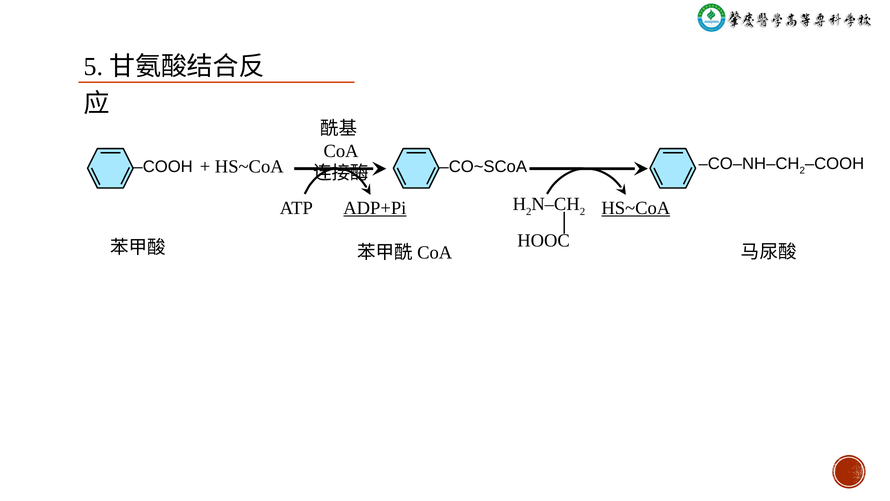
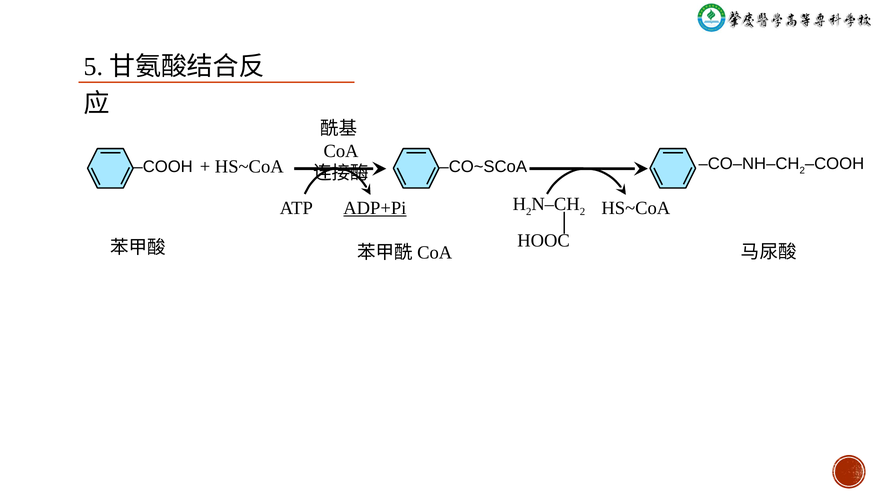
HS~CoA underline: present -> none (636, 208)
